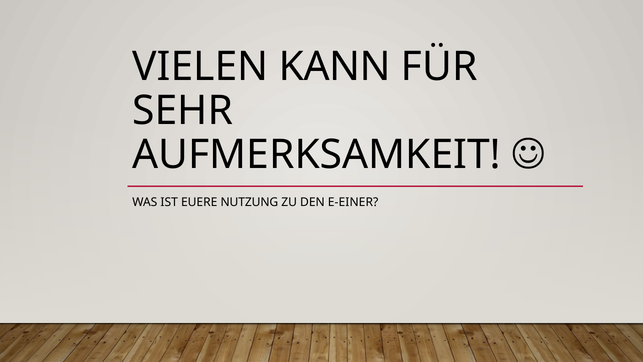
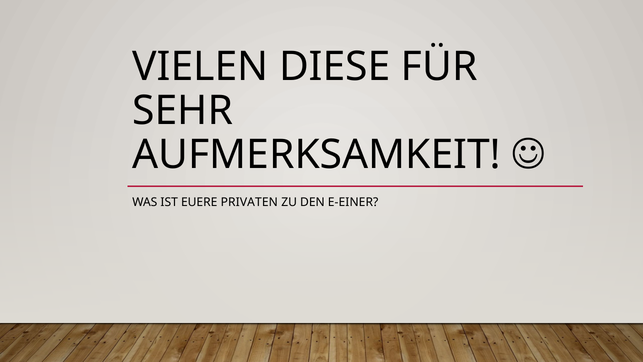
KANN: KANN -> DIESE (335, 67)
NUTZUNG: NUTZUNG -> PRIVATEN (249, 202)
